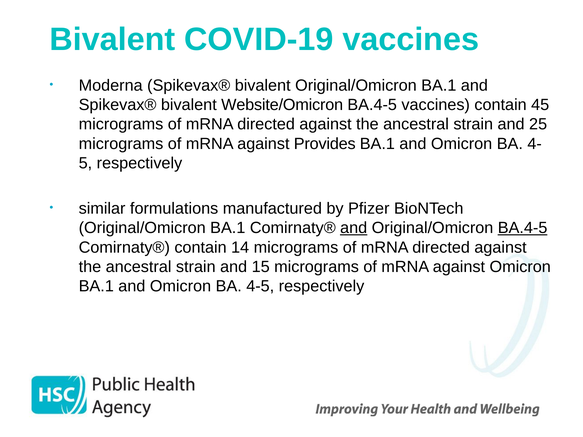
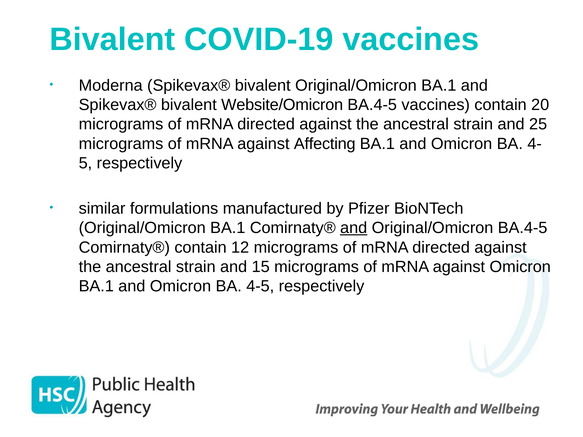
45: 45 -> 20 (540, 105)
Provides: Provides -> Affecting (325, 144)
BA.4-5 underline: present -> none (523, 228)
14: 14 -> 12 (240, 247)
